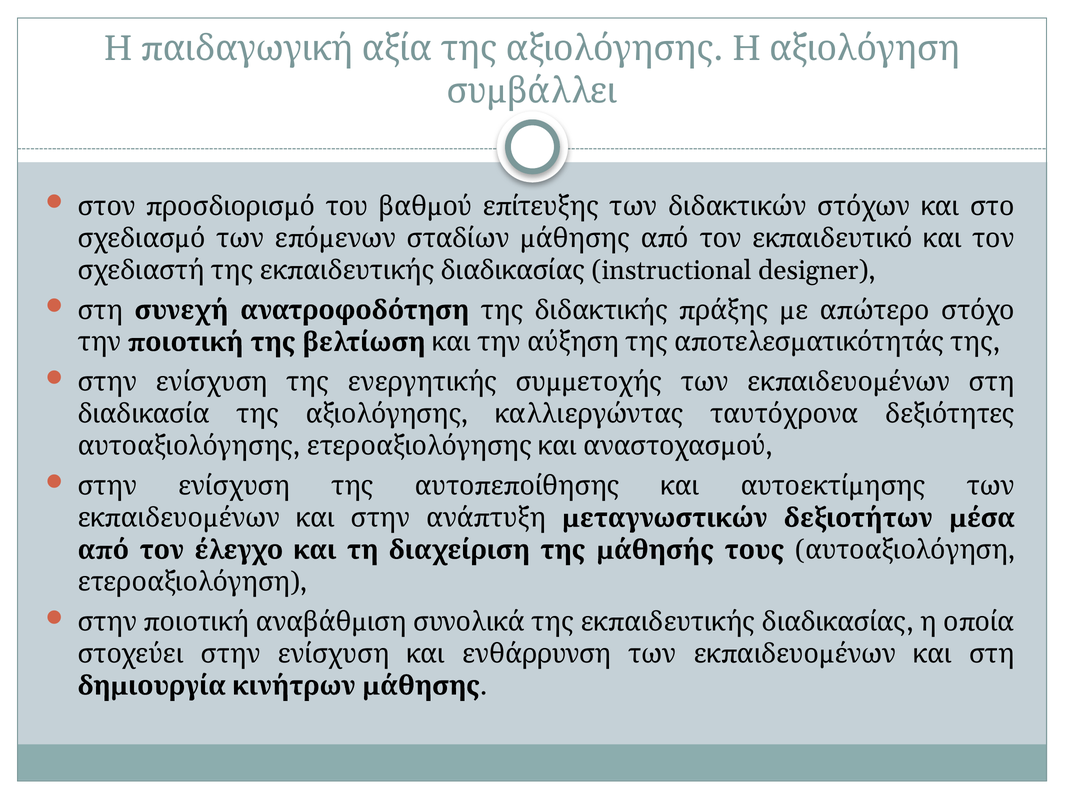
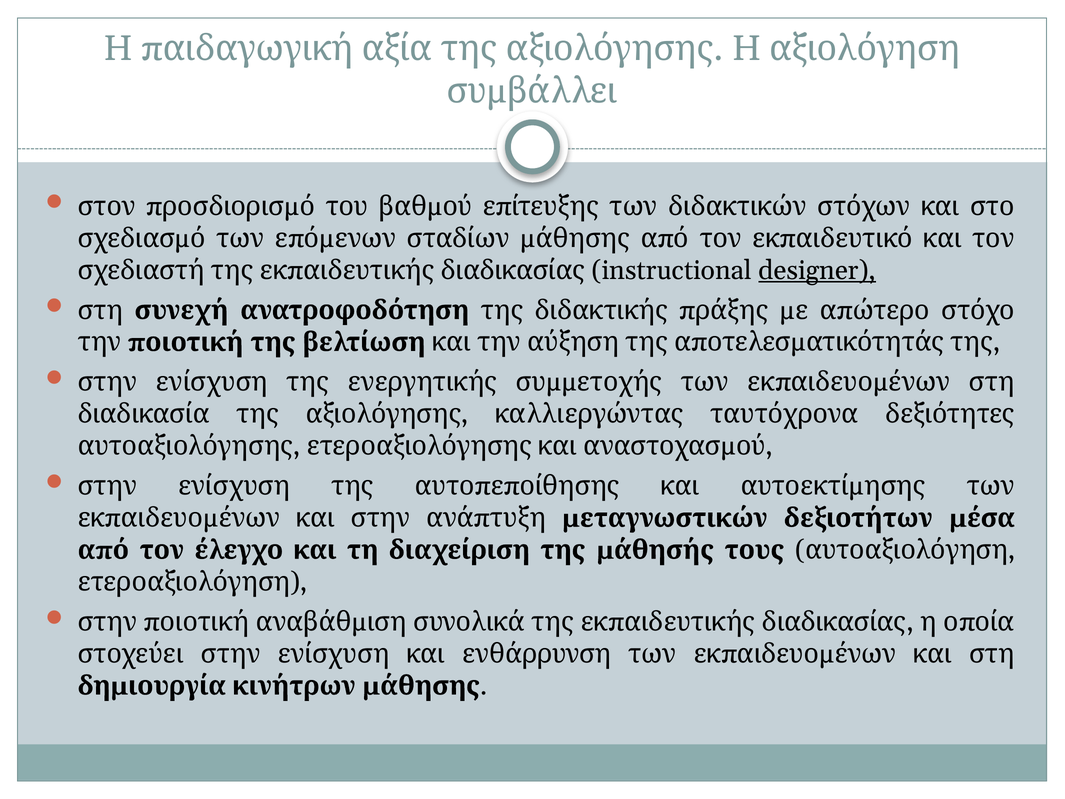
designer underline: none -> present (817, 270)
